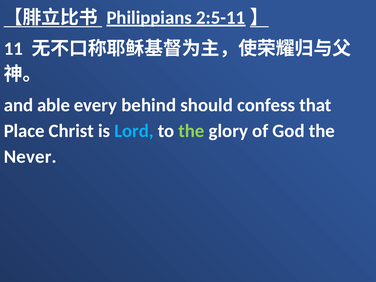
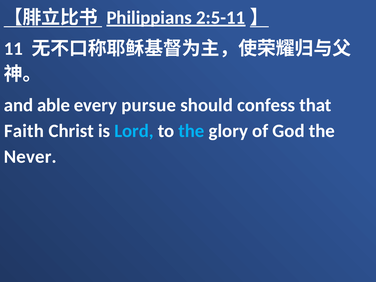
behind: behind -> pursue (149, 105)
Place: Place -> Faith (24, 131)
the colour: light green -> light blue (191, 131)
